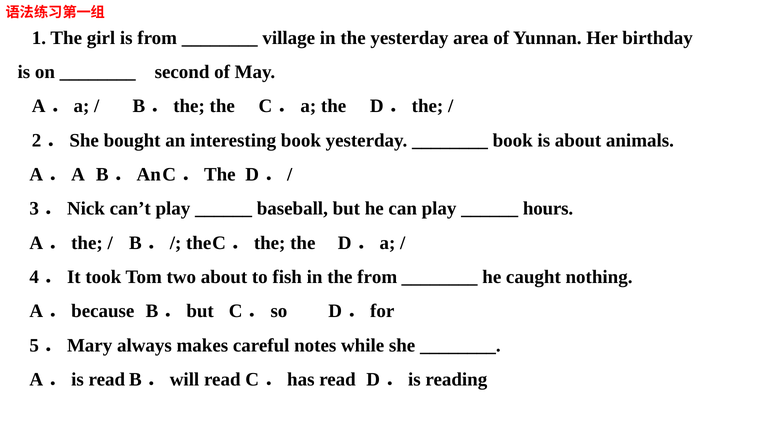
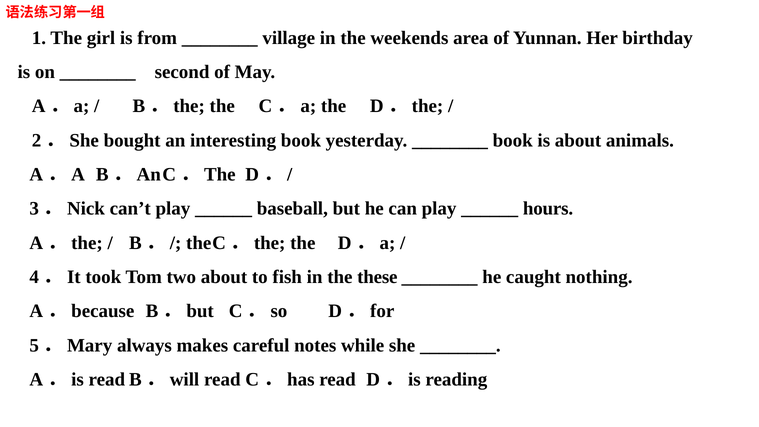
the yesterday: yesterday -> weekends (409, 38)
the from: from -> these (377, 277)
